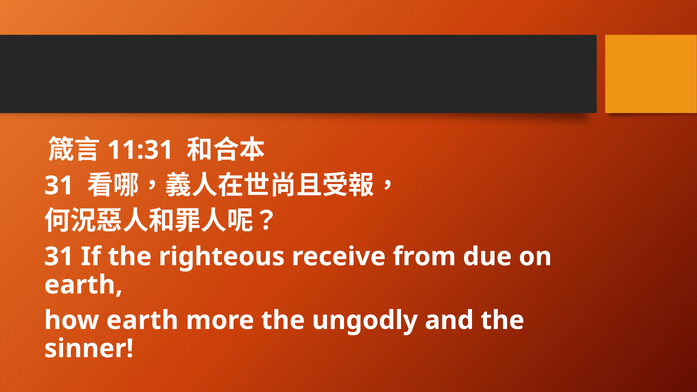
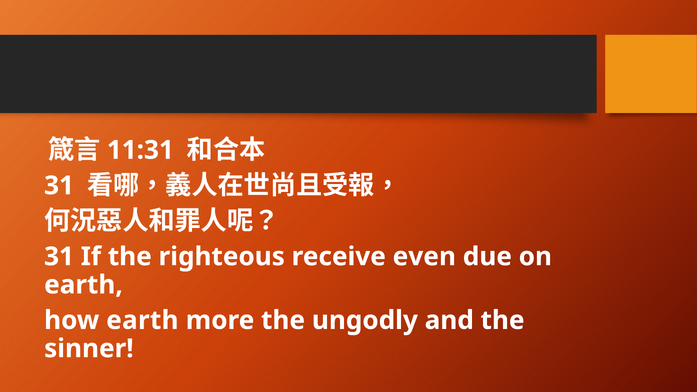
from: from -> even (424, 257)
